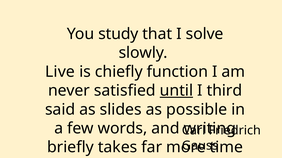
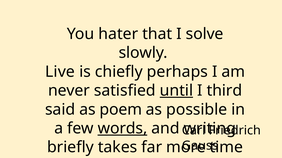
study: study -> hater (118, 34)
function: function -> perhaps (177, 72)
slides: slides -> poem (121, 110)
words underline: none -> present (122, 129)
